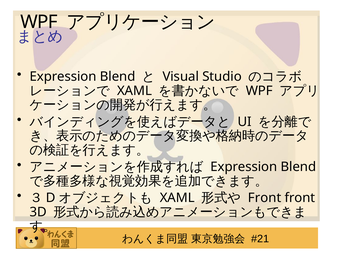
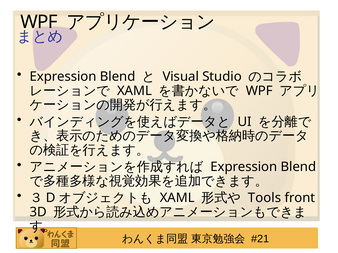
Front: Front -> Tools (265, 198)
